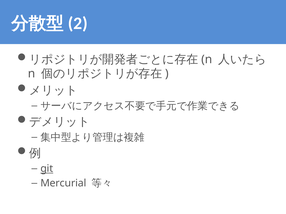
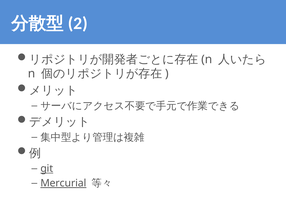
Mercurial underline: none -> present (63, 184)
